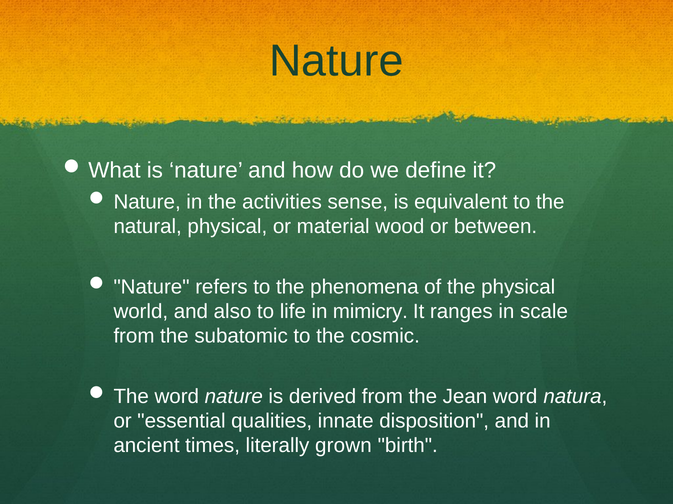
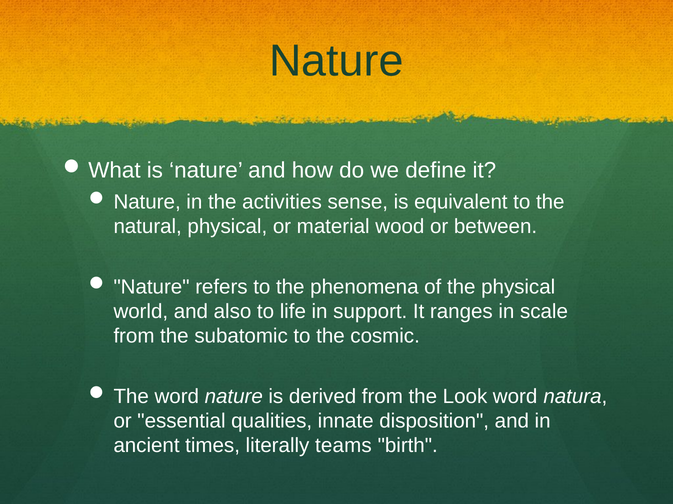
mimicry: mimicry -> support (370, 312)
Jean: Jean -> Look (465, 397)
grown: grown -> teams (343, 446)
